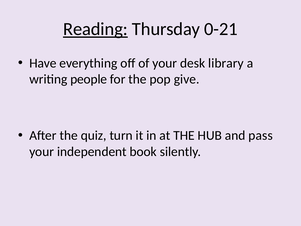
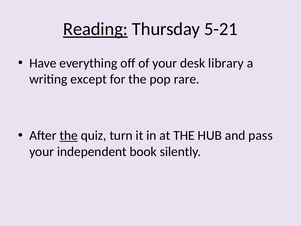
0-21: 0-21 -> 5-21 (221, 29)
people: people -> except (89, 79)
give: give -> rare (187, 79)
the underline: none -> present (69, 135)
